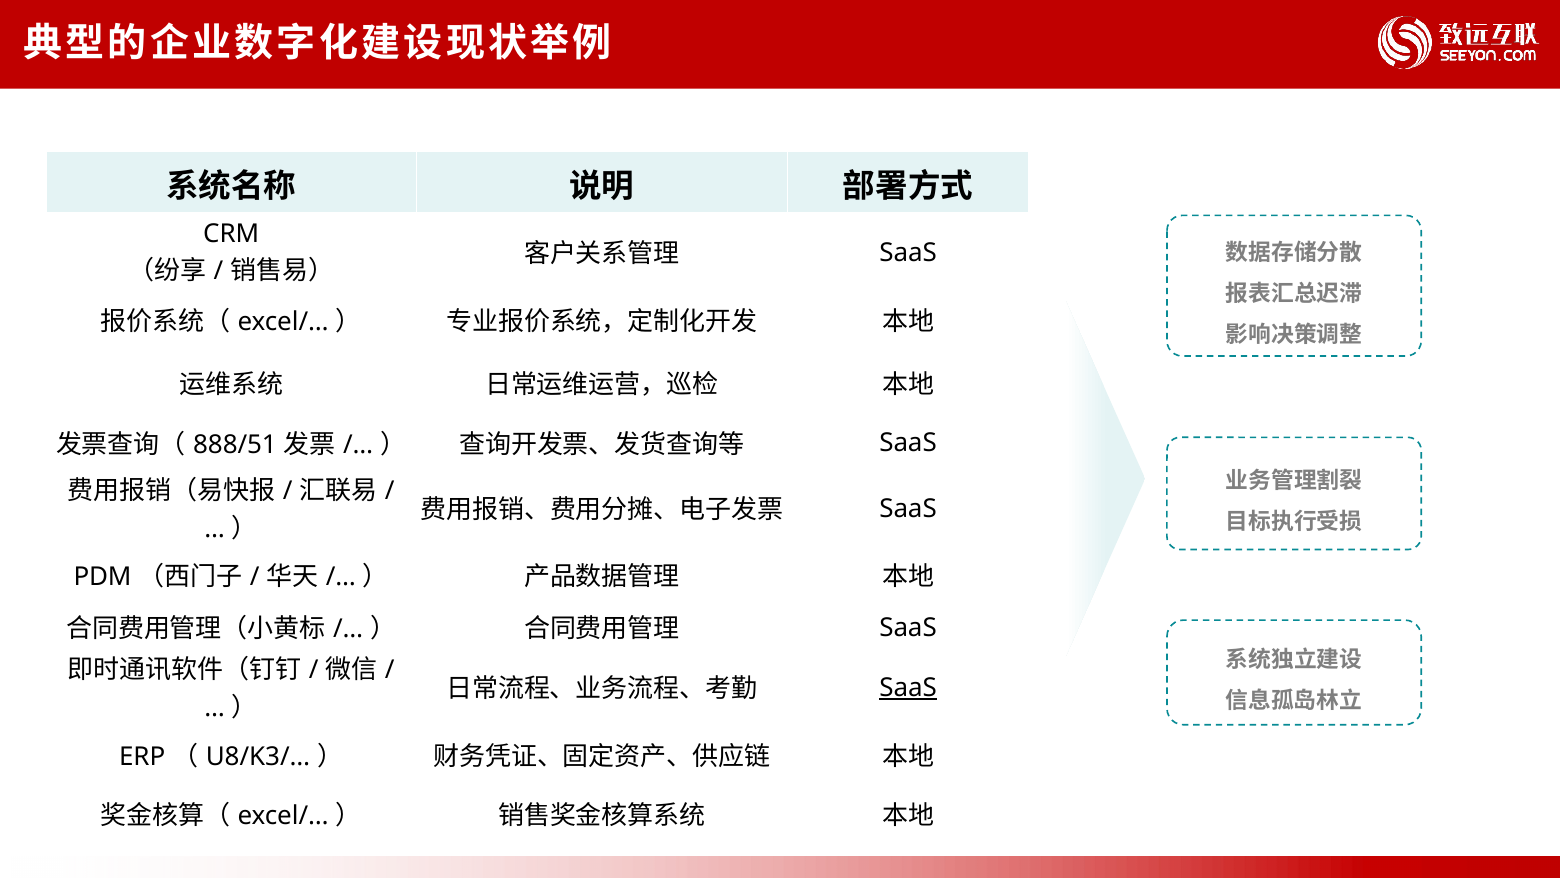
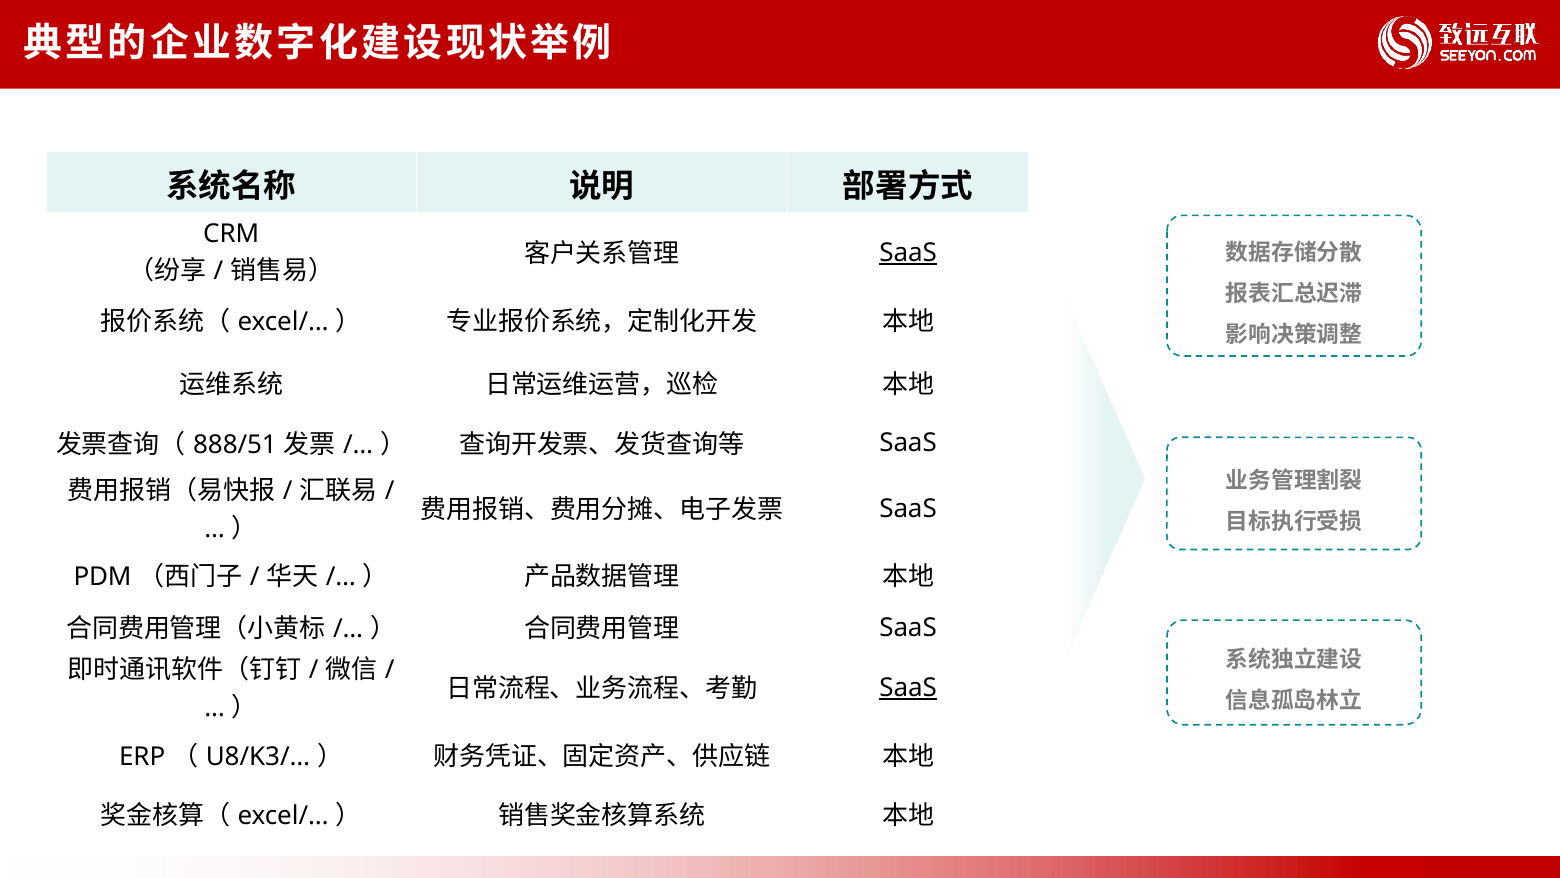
SaaS underline: none -> present (908, 252)
